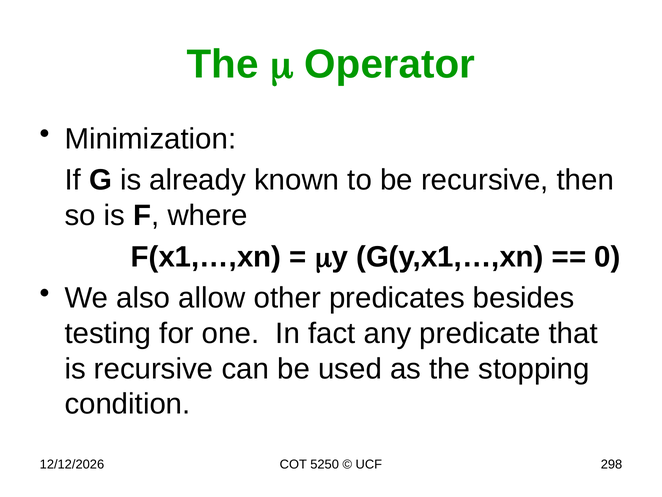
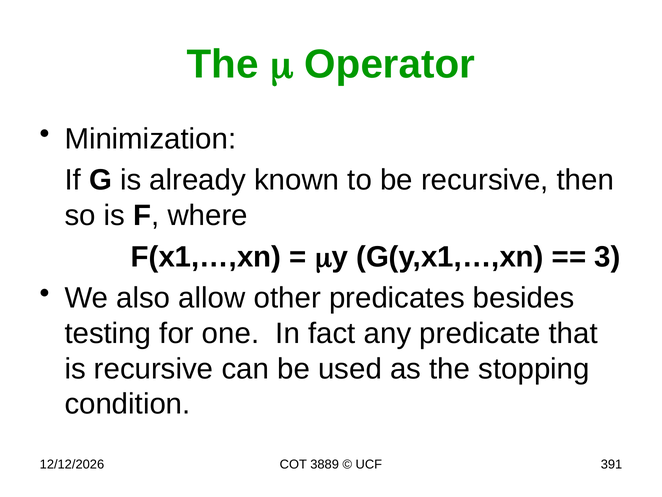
0: 0 -> 3 (608, 257)
5250: 5250 -> 3889 (325, 464)
298: 298 -> 391 (611, 464)
